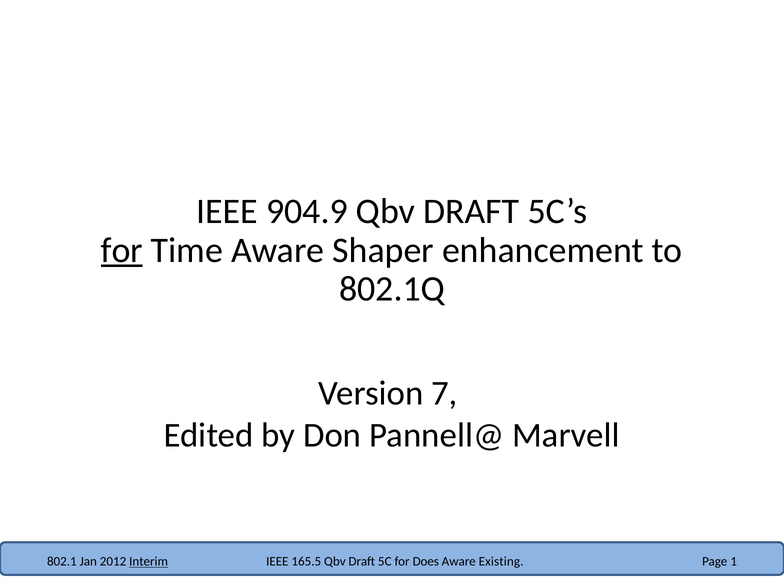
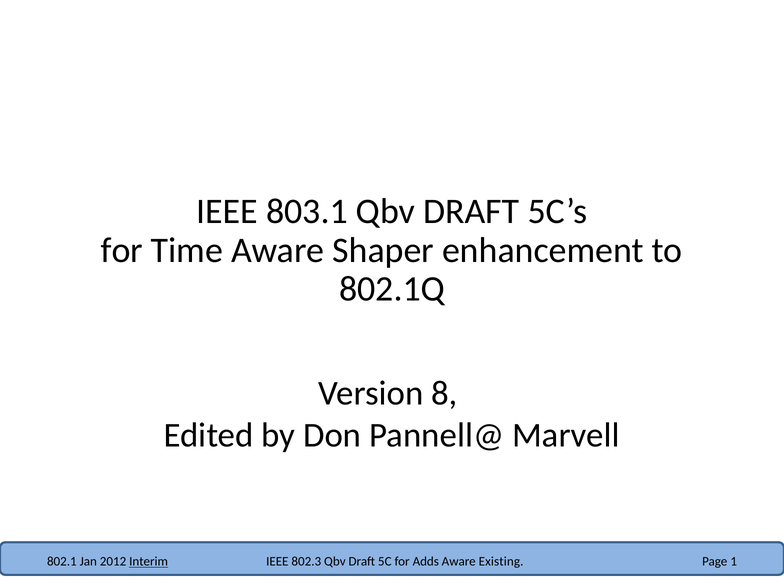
904.9: 904.9 -> 803.1 (307, 212)
for underline: present -> none (122, 250)
7: 7 -> 8 (444, 393)
165.5: 165.5 -> 802.3 (306, 562)
Does: Does -> Adds (426, 562)
